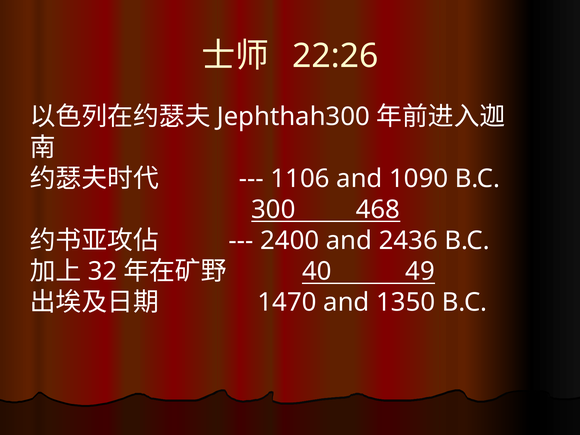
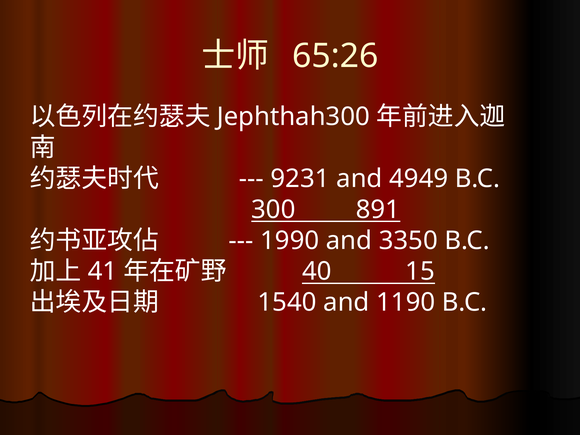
22:26: 22:26 -> 65:26 (335, 56)
1106: 1106 -> 9231 (300, 179)
1090: 1090 -> 4949 (419, 179)
468: 468 -> 891 (378, 210)
2400: 2400 -> 1990 (290, 241)
2436: 2436 -> 3350 (408, 241)
32: 32 -> 41 (102, 271)
49: 49 -> 15 (420, 271)
1470: 1470 -> 1540 (287, 302)
1350: 1350 -> 1190 (406, 302)
